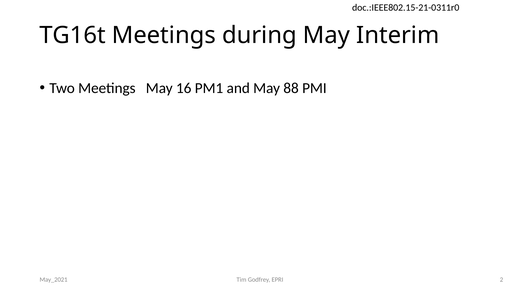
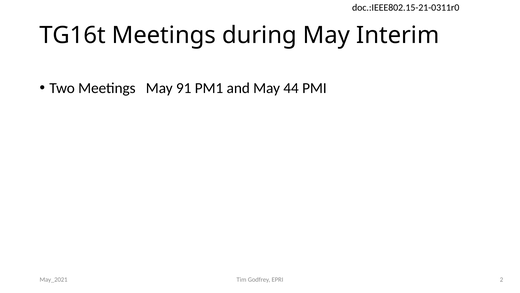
16: 16 -> 91 (184, 88)
88: 88 -> 44 (291, 88)
